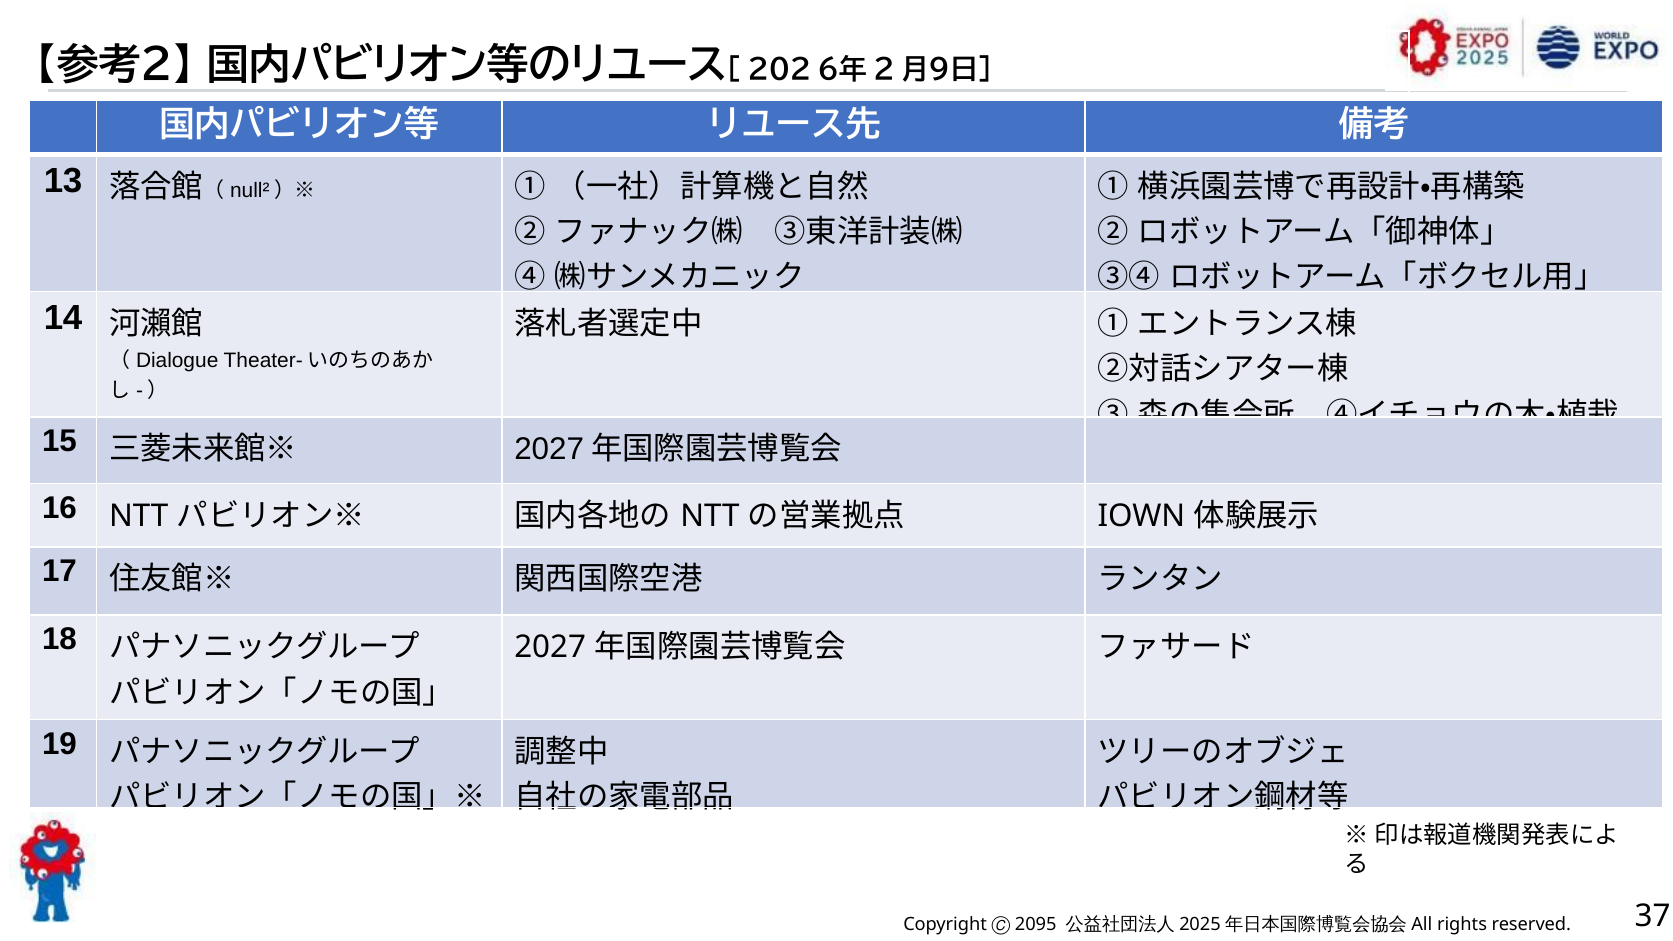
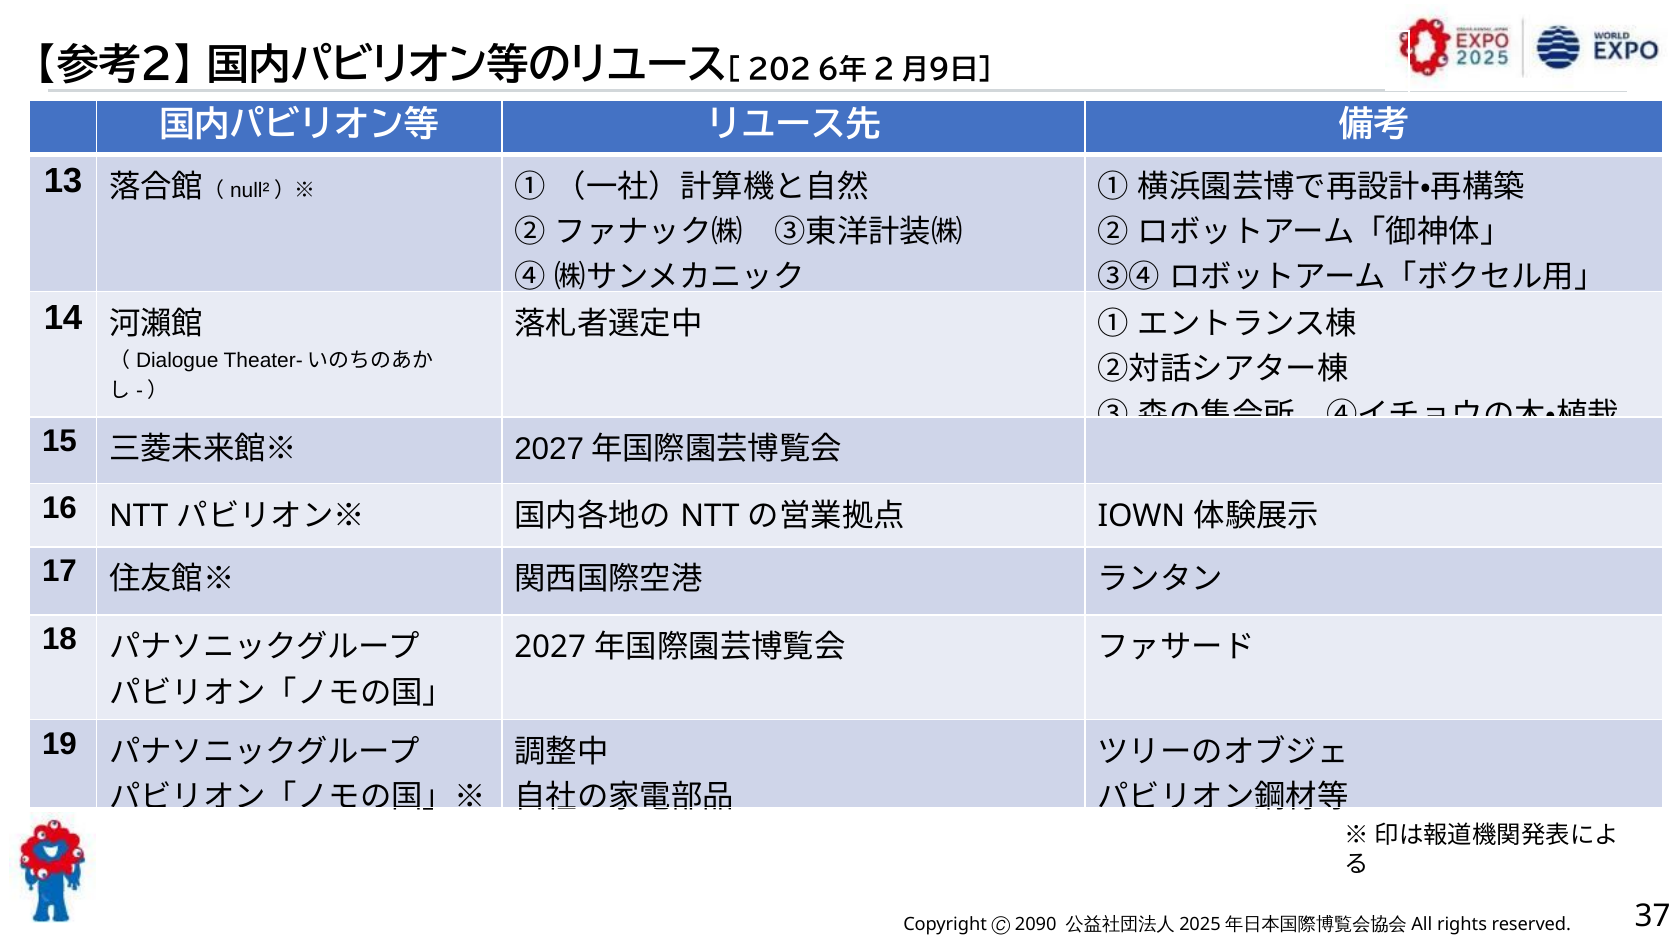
2095: 2095 -> 2090 (1036, 925)
